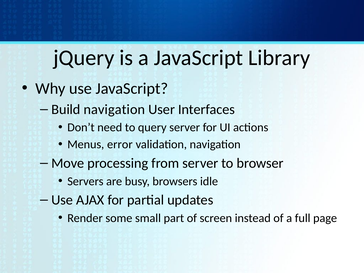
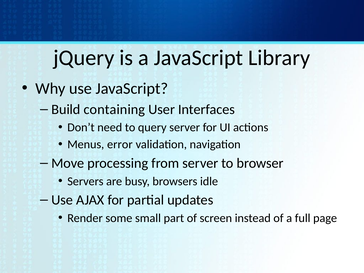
Build navigation: navigation -> containing (114, 109)
